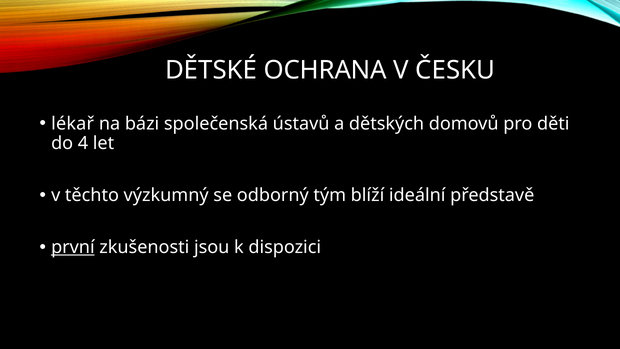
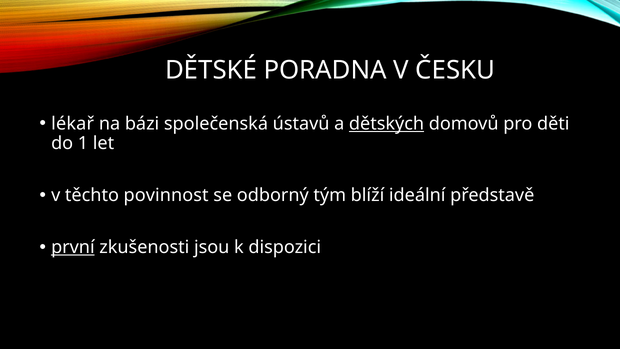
OCHRANA: OCHRANA -> PORADNA (325, 70)
dětských underline: none -> present (387, 124)
4: 4 -> 1 (83, 143)
výzkumný: výzkumný -> povinnost (166, 195)
